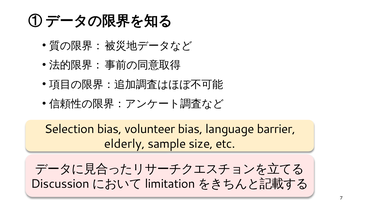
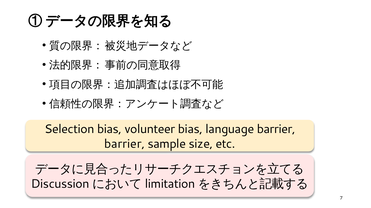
elderly: elderly -> barrier (125, 144)
